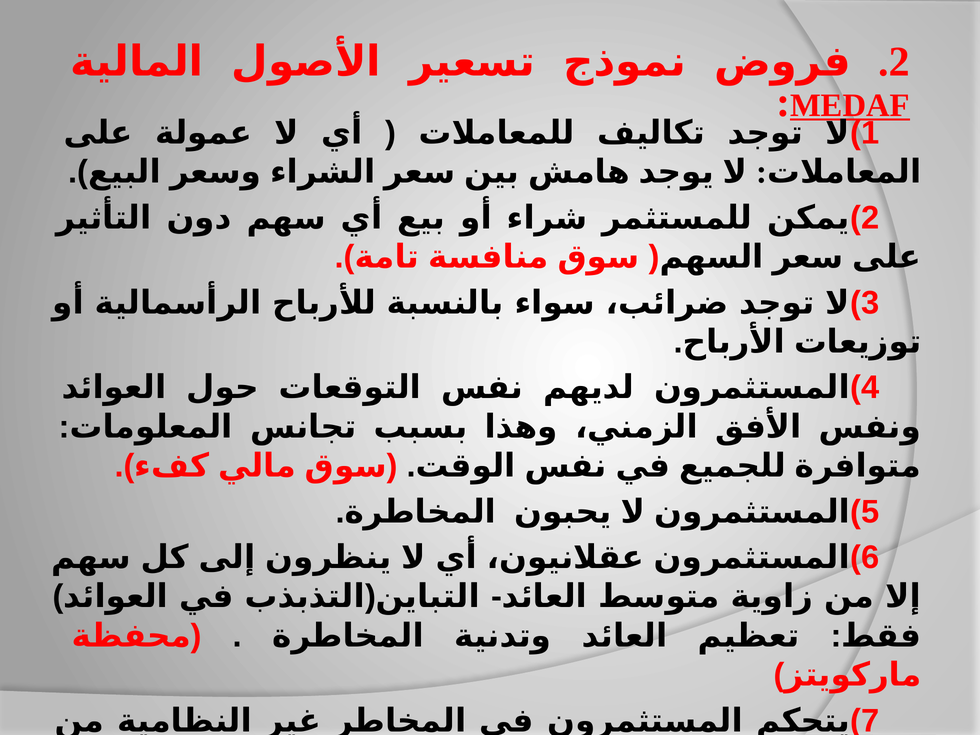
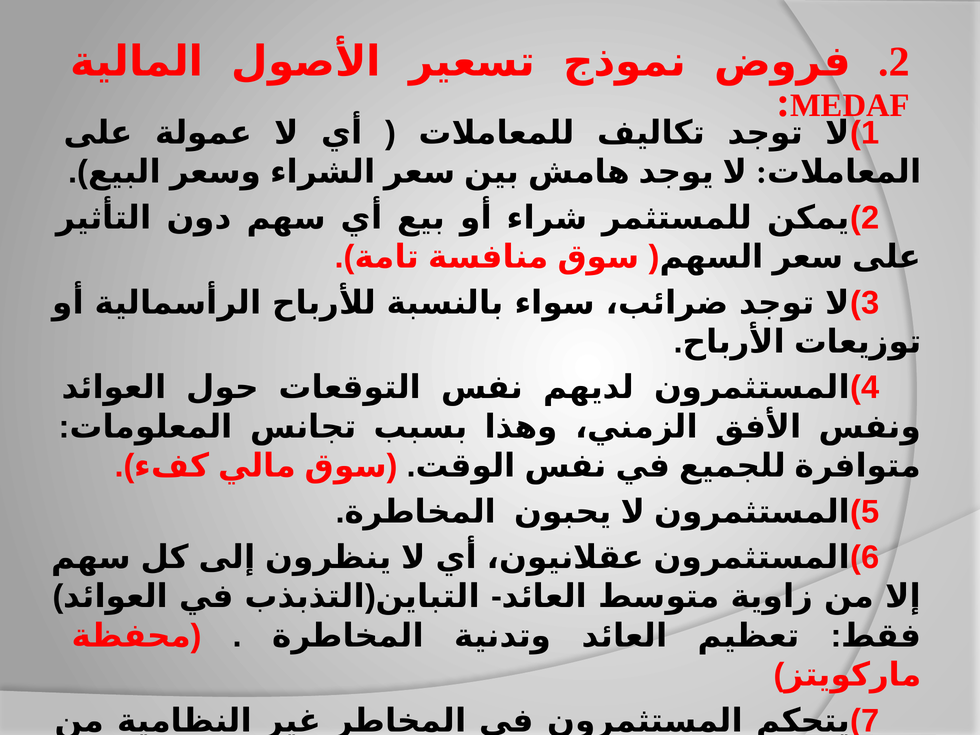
MEDAF underline: present -> none (850, 106)
